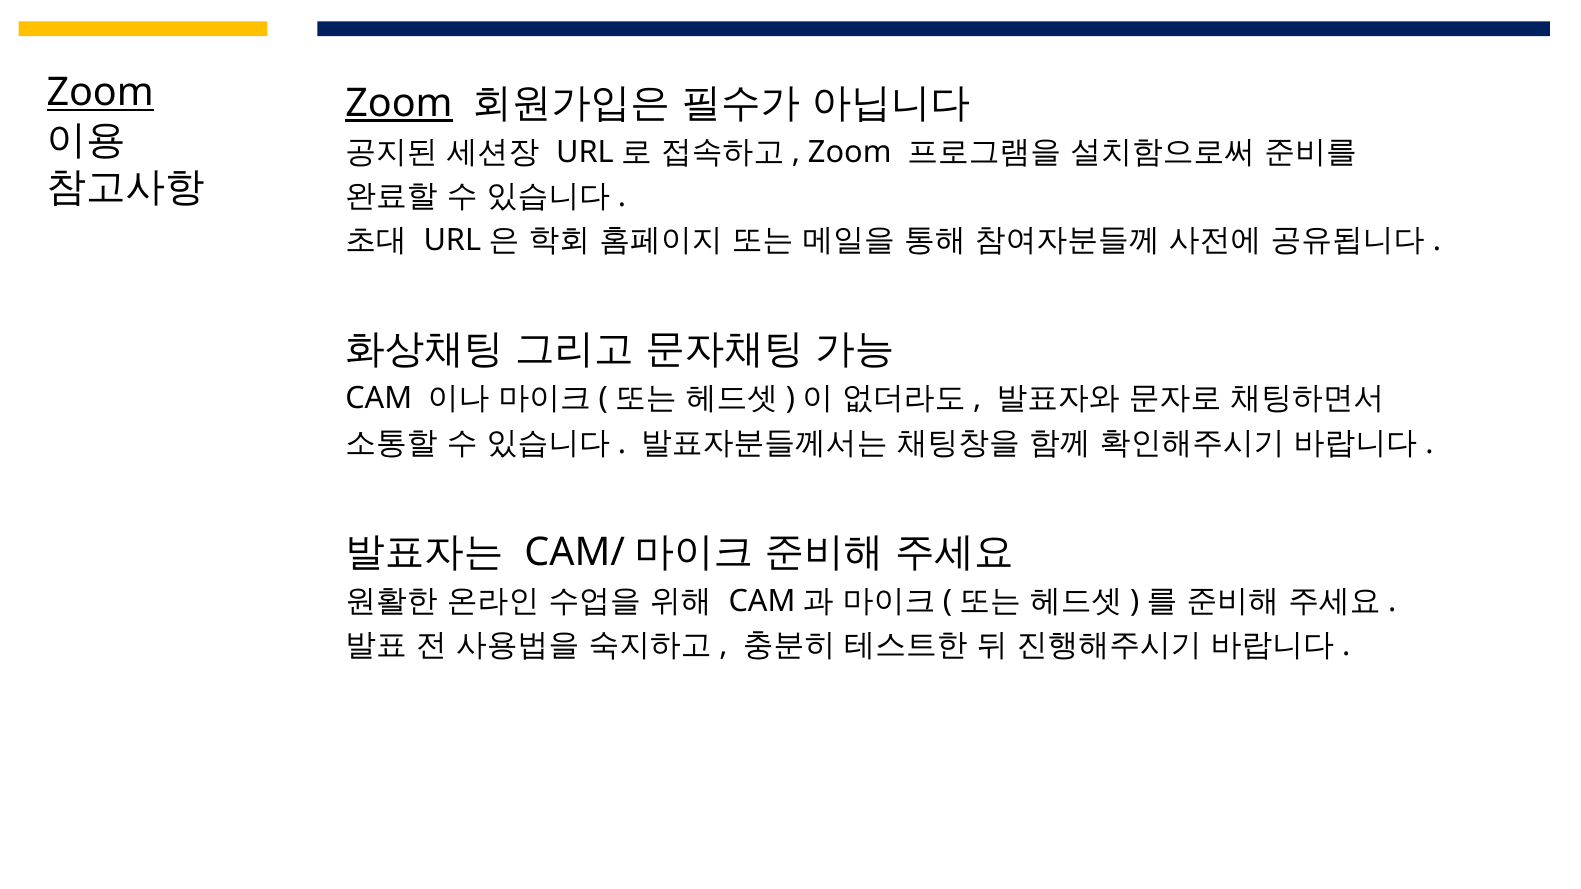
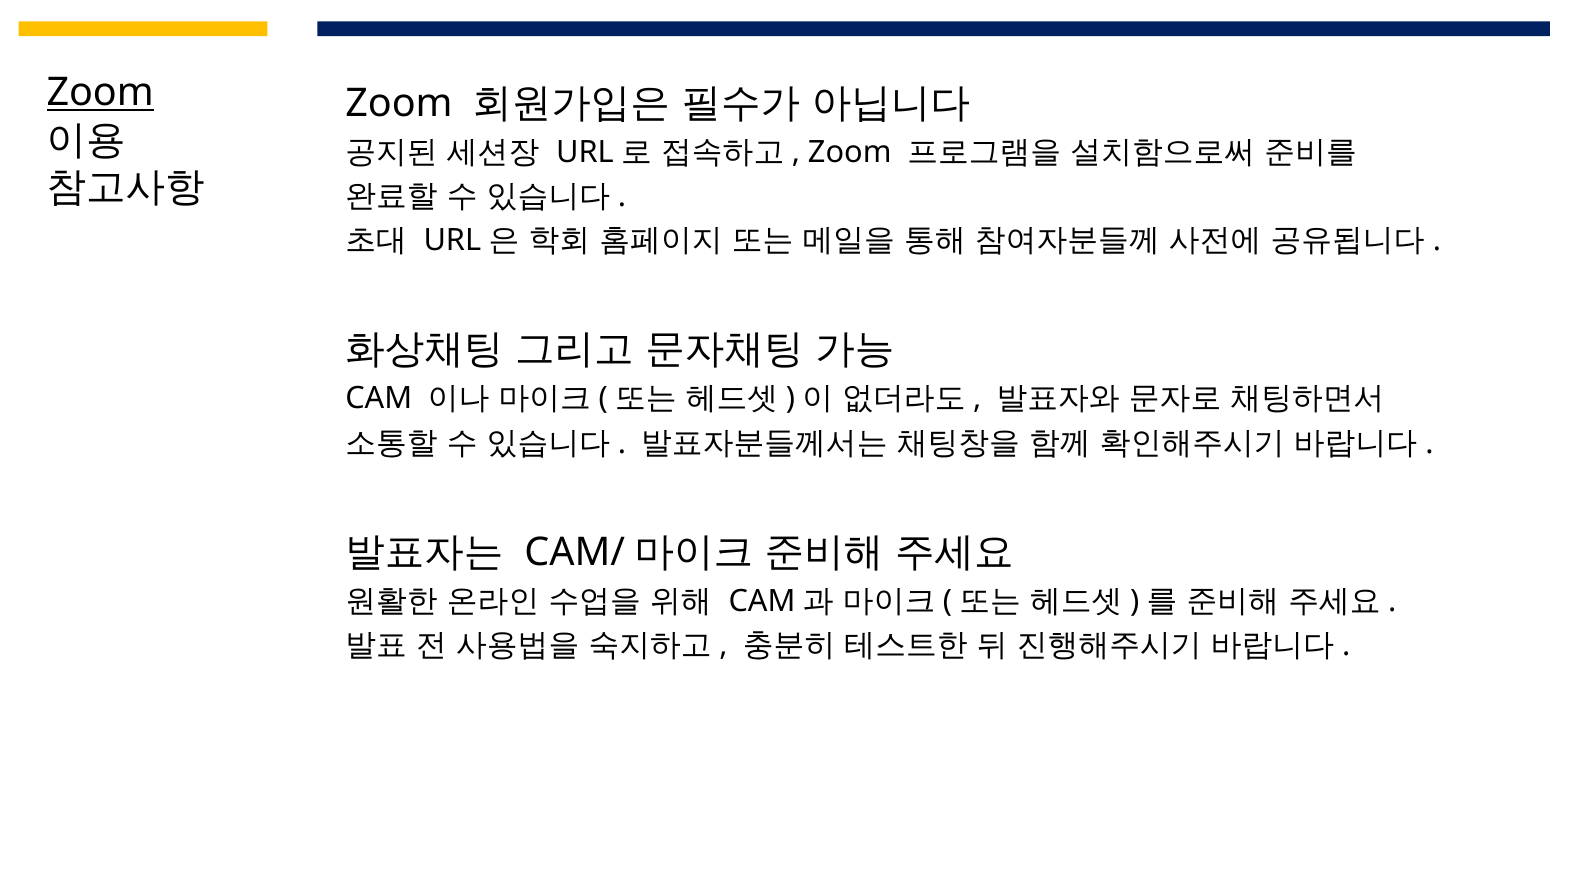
Zoom underline: present -> none (399, 104)
